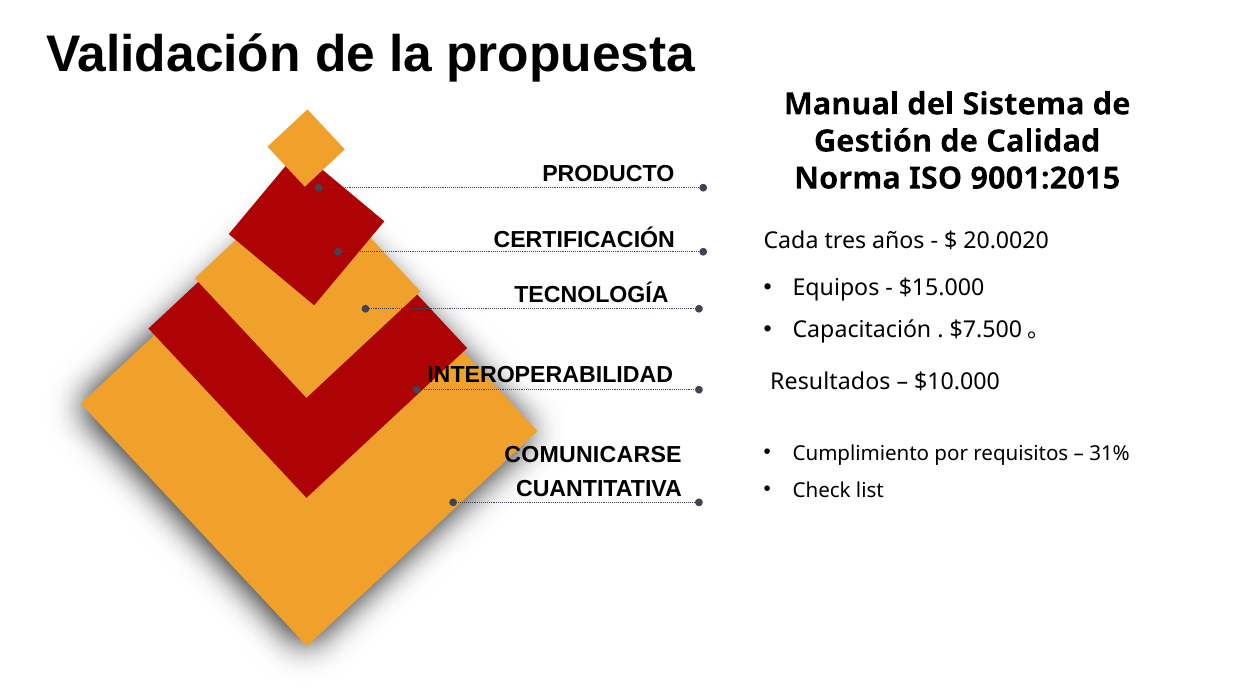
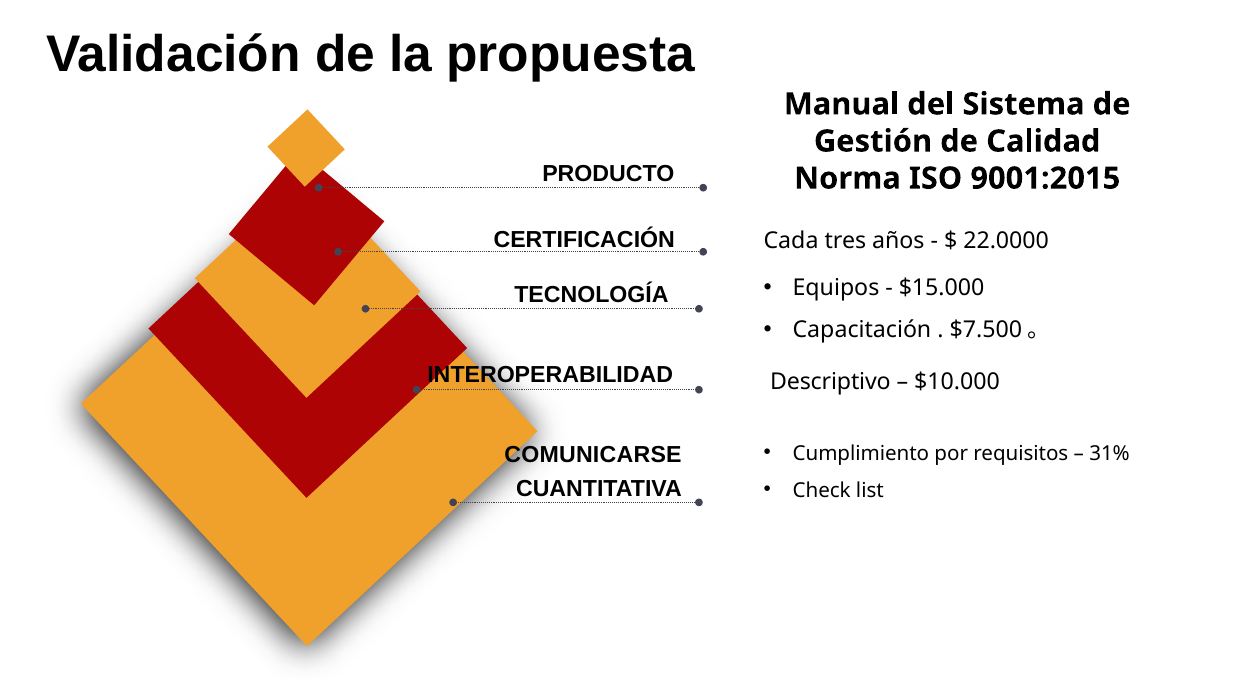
20.0020: 20.0020 -> 22.0000 (1006, 241)
Resultados: Resultados -> Descriptivo (830, 382)
